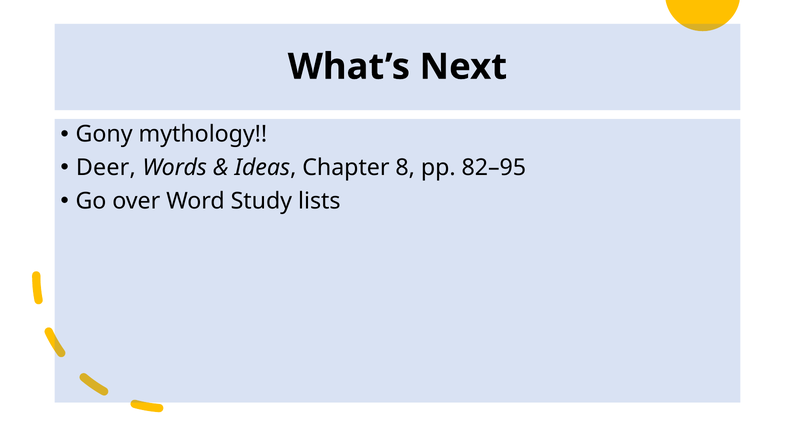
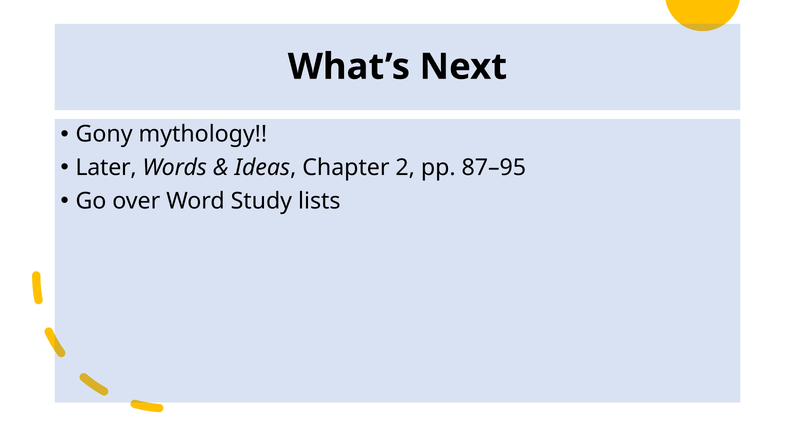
Deer: Deer -> Later (106, 168)
8: 8 -> 2 (405, 168)
82–95: 82–95 -> 87–95 (494, 168)
